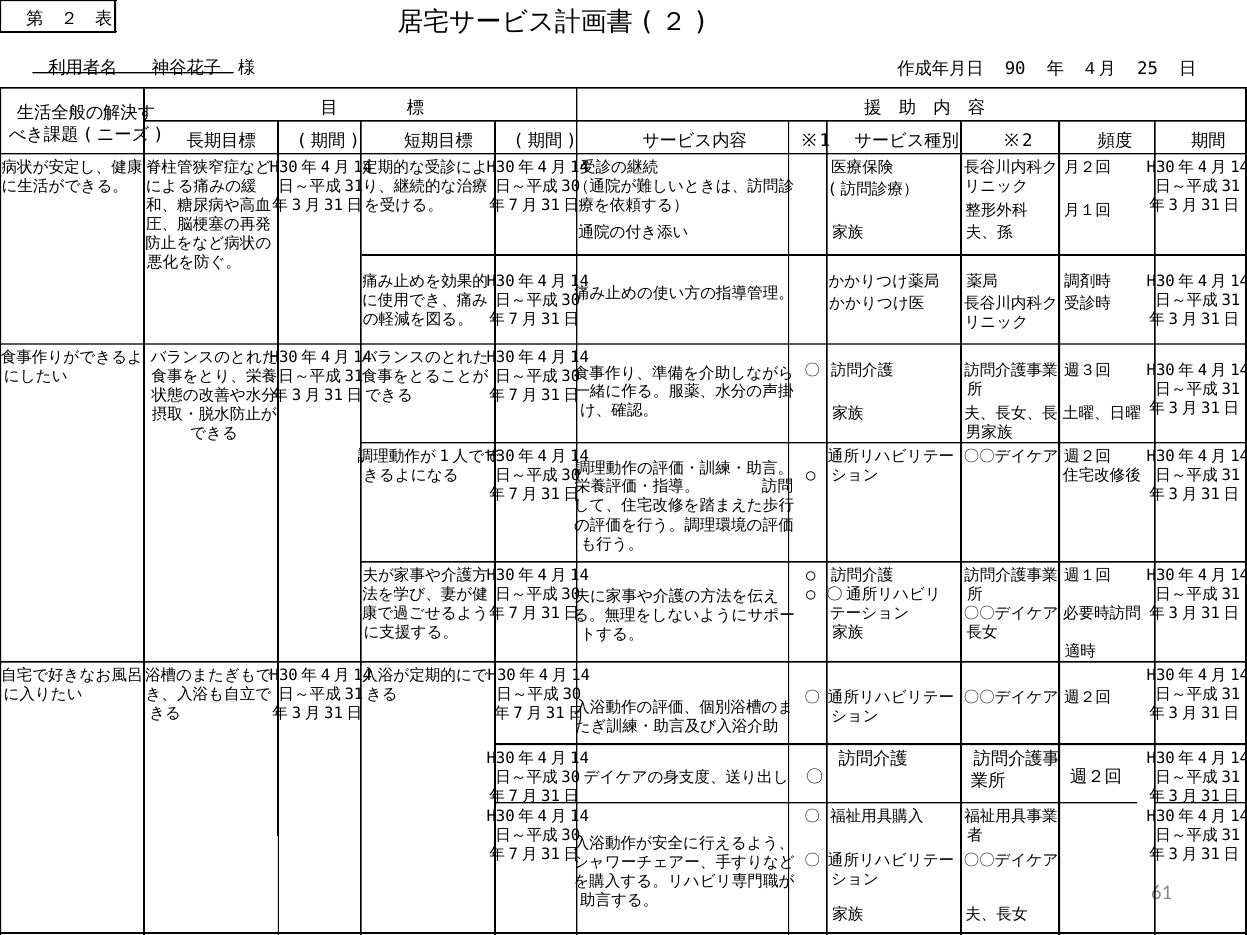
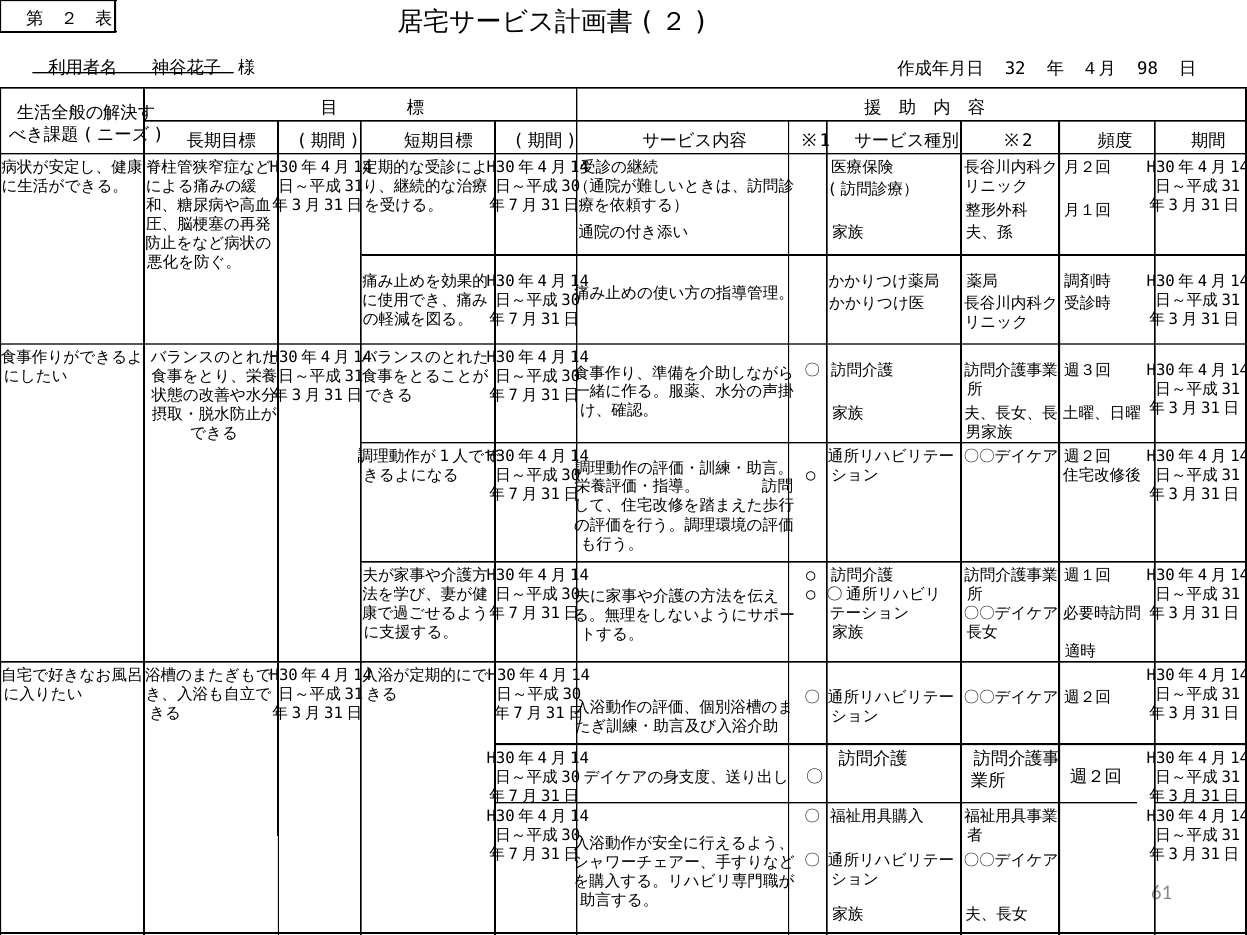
90: 90 -> 32 (1015, 69)
25: 25 -> 98 (1148, 69)
